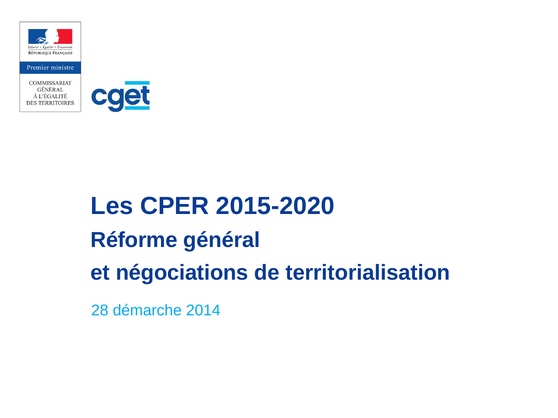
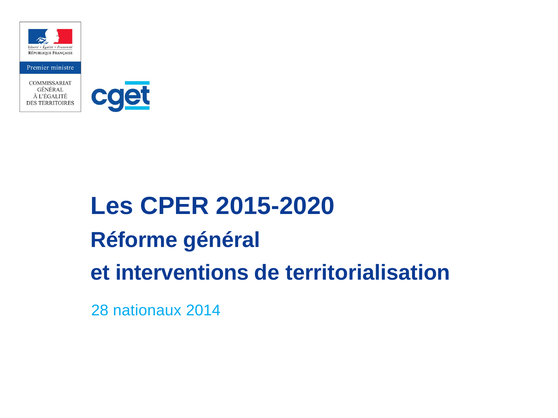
négociations: négociations -> interventions (182, 273)
démarche: démarche -> nationaux (147, 311)
